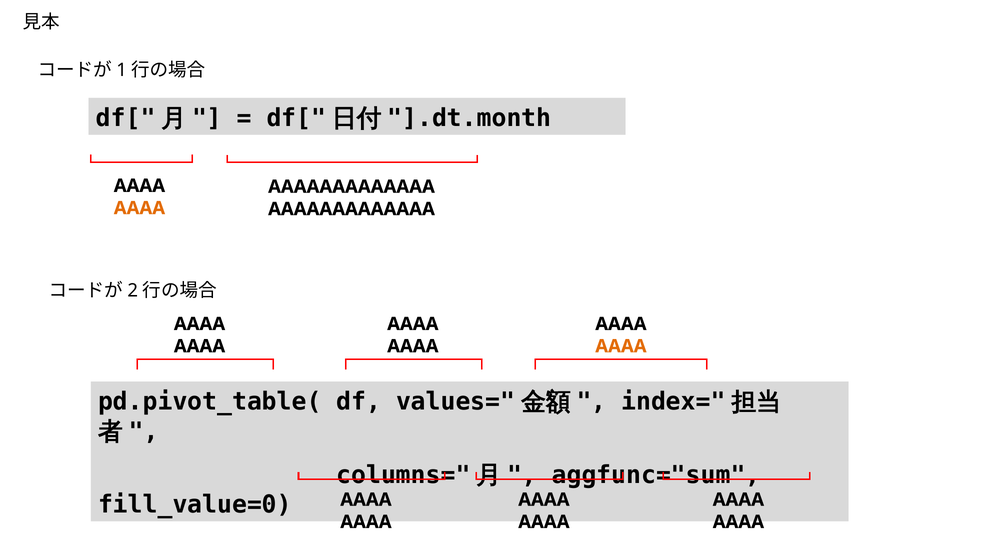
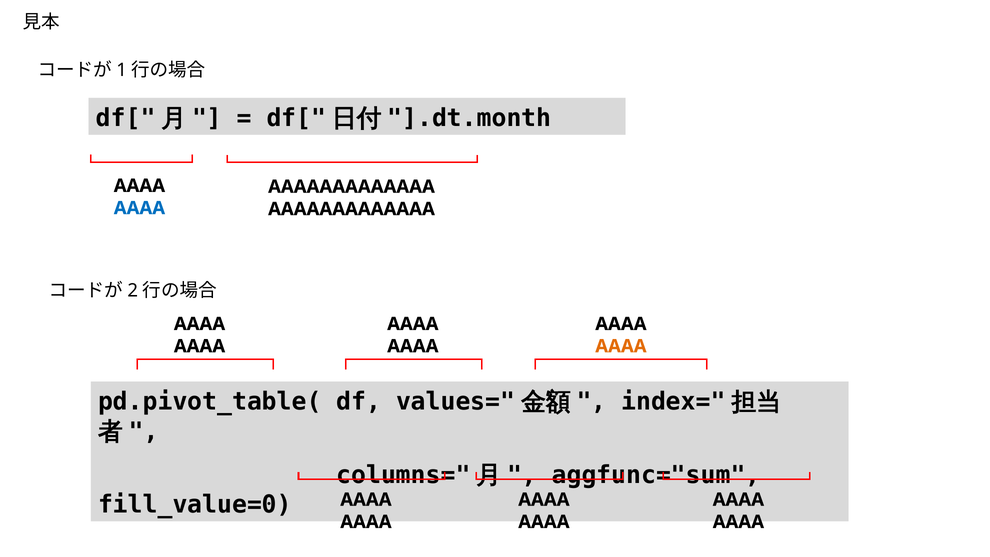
AAAA colour: orange -> blue (139, 208)
